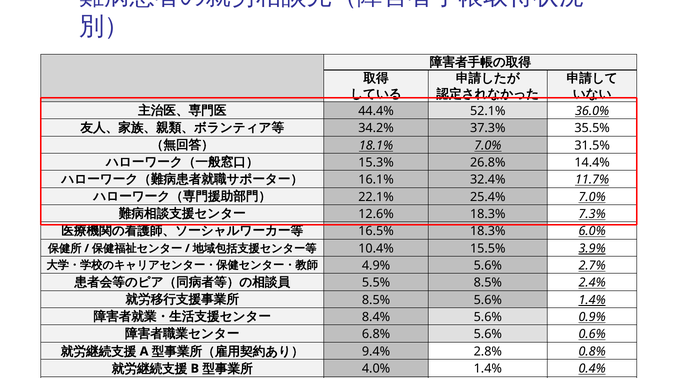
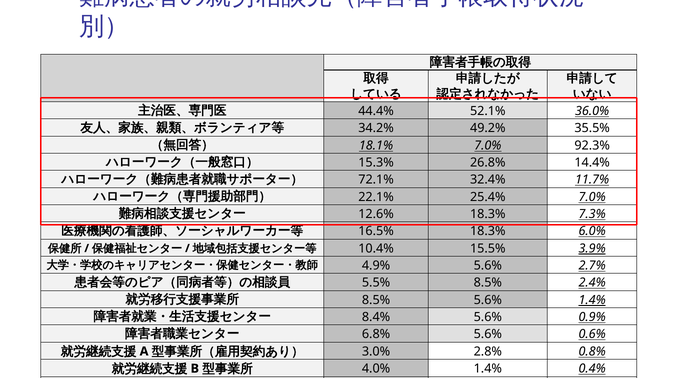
37.3%: 37.3% -> 49.2% (488, 128)
31.5%: 31.5% -> 92.3% (592, 146)
16.1%: 16.1% -> 72.1% (376, 180)
9.4%: 9.4% -> 3.0% (376, 352)
